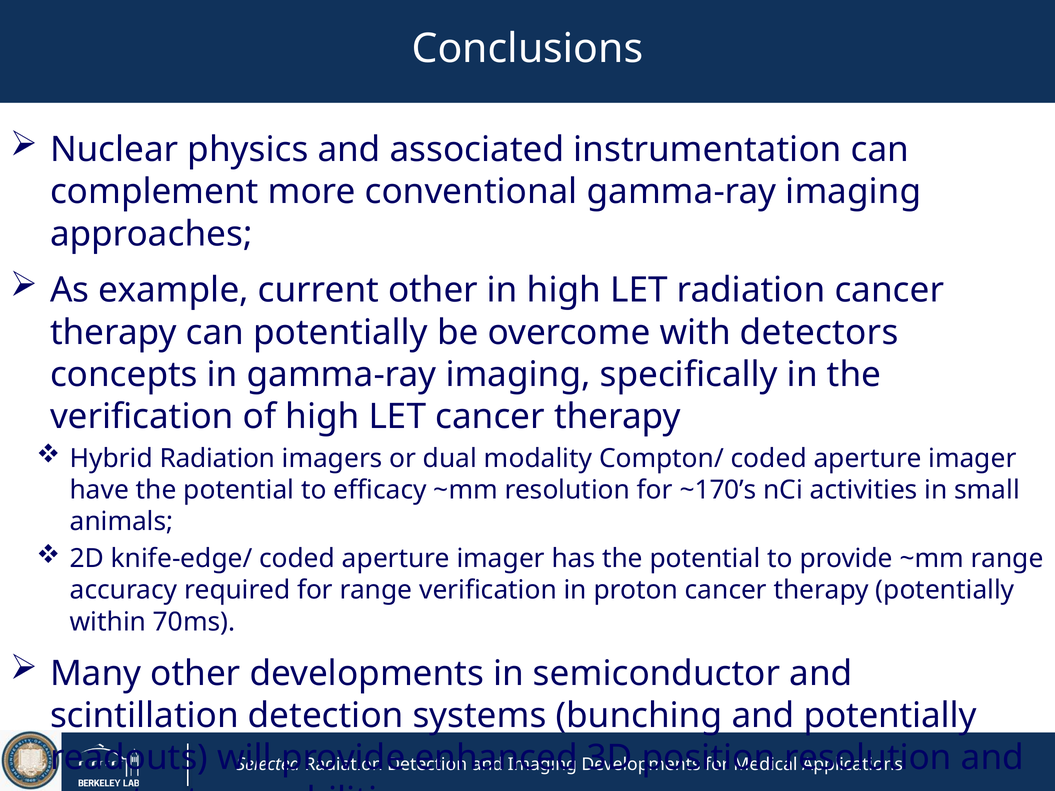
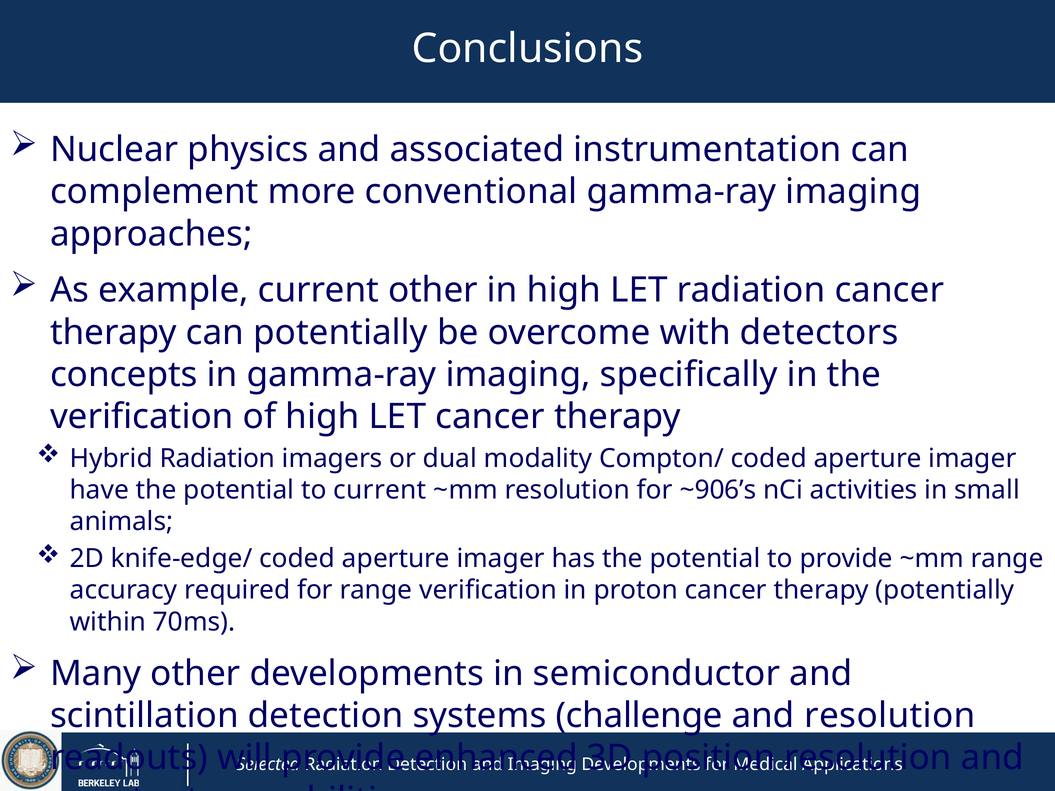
to efficacy: efficacy -> current (380, 490)
~170’s: ~170’s -> ~906’s (718, 490)
bunching: bunching -> challenge (639, 716)
and potentially: potentially -> resolution (890, 716)
